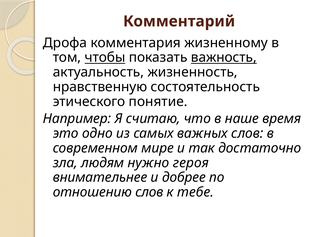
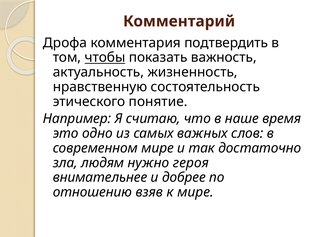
жизненному: жизненному -> подтвердить (226, 43)
важность underline: present -> none (224, 57)
отношению слов: слов -> взяв (149, 192)
к тебе: тебе -> мире (195, 192)
